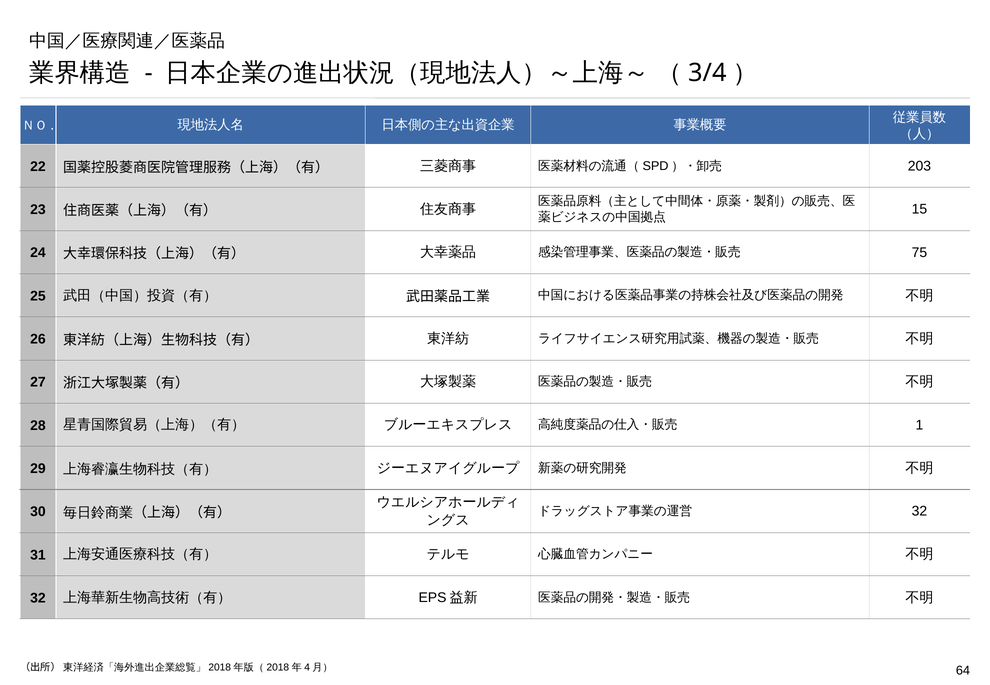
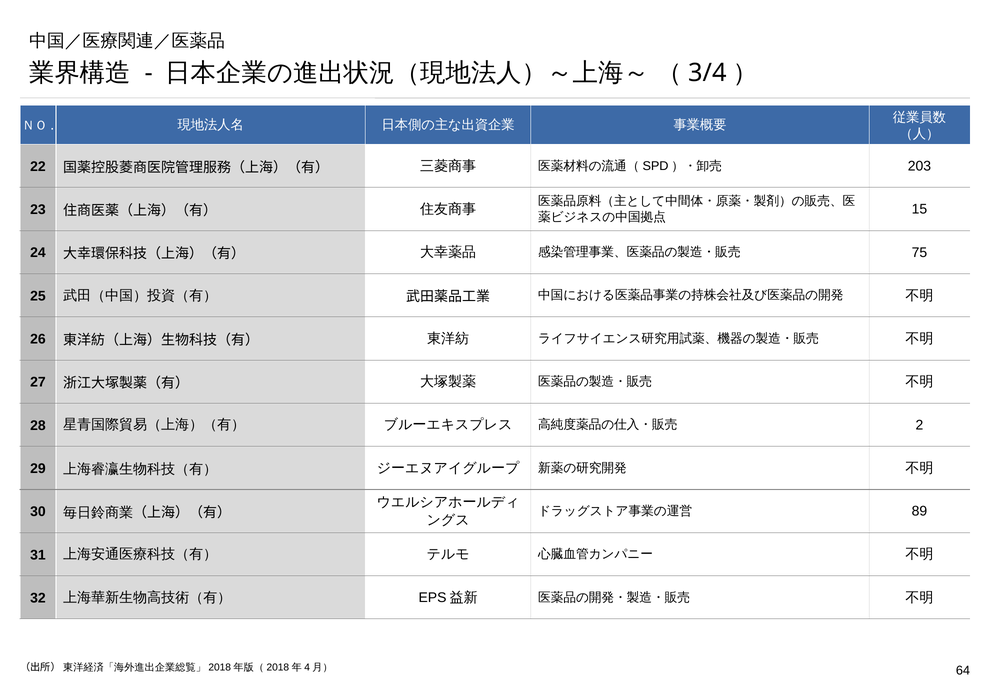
1: 1 -> 2 (919, 425)
32: 32 -> 89 (919, 512)
